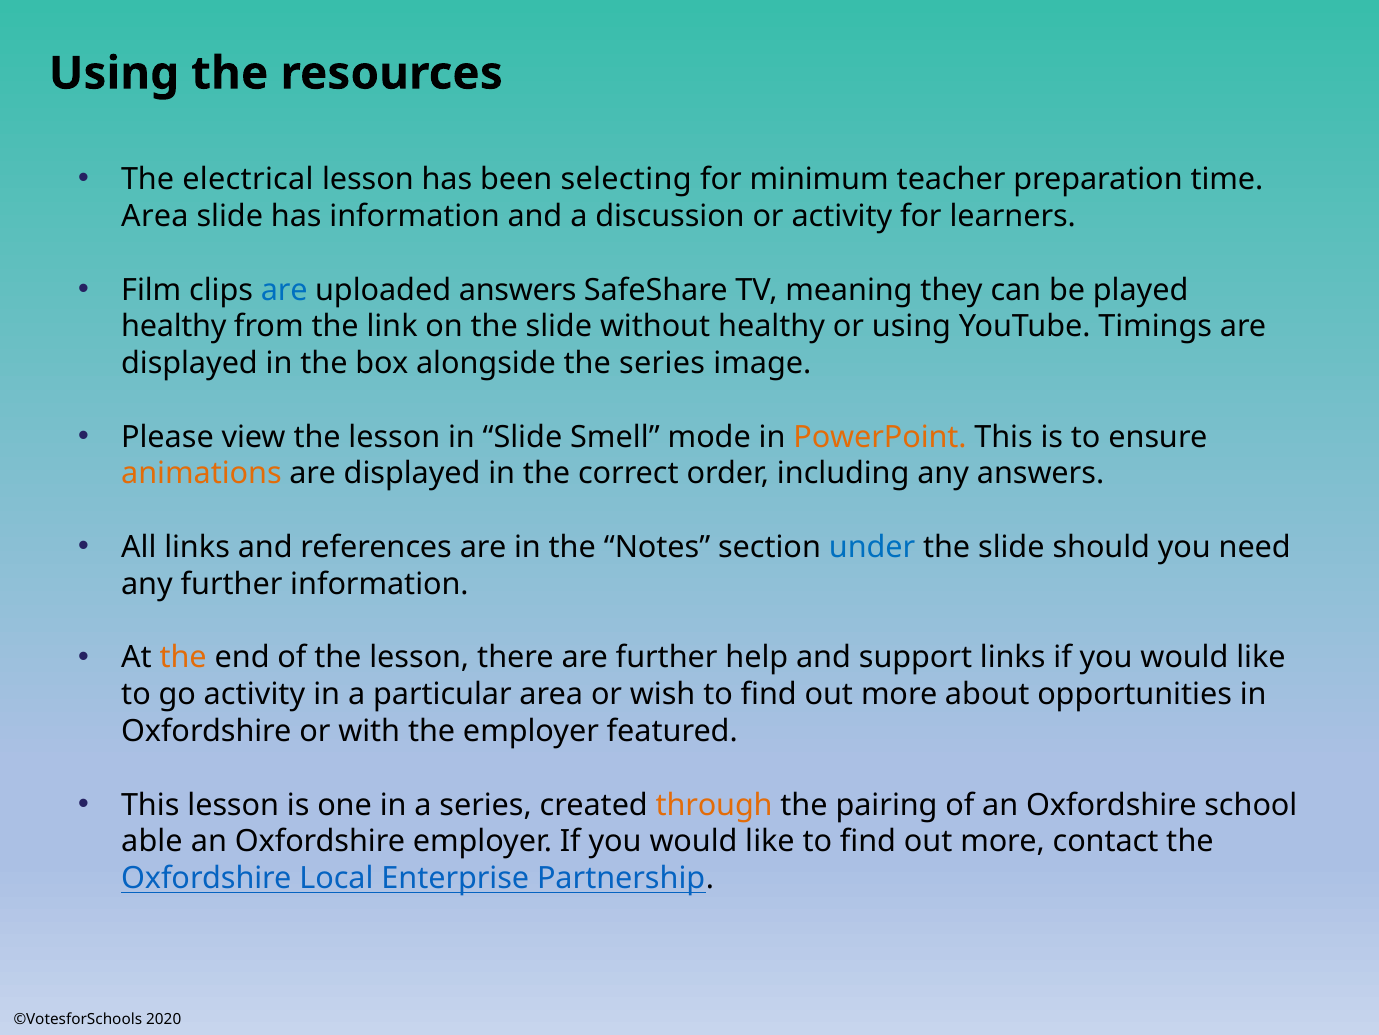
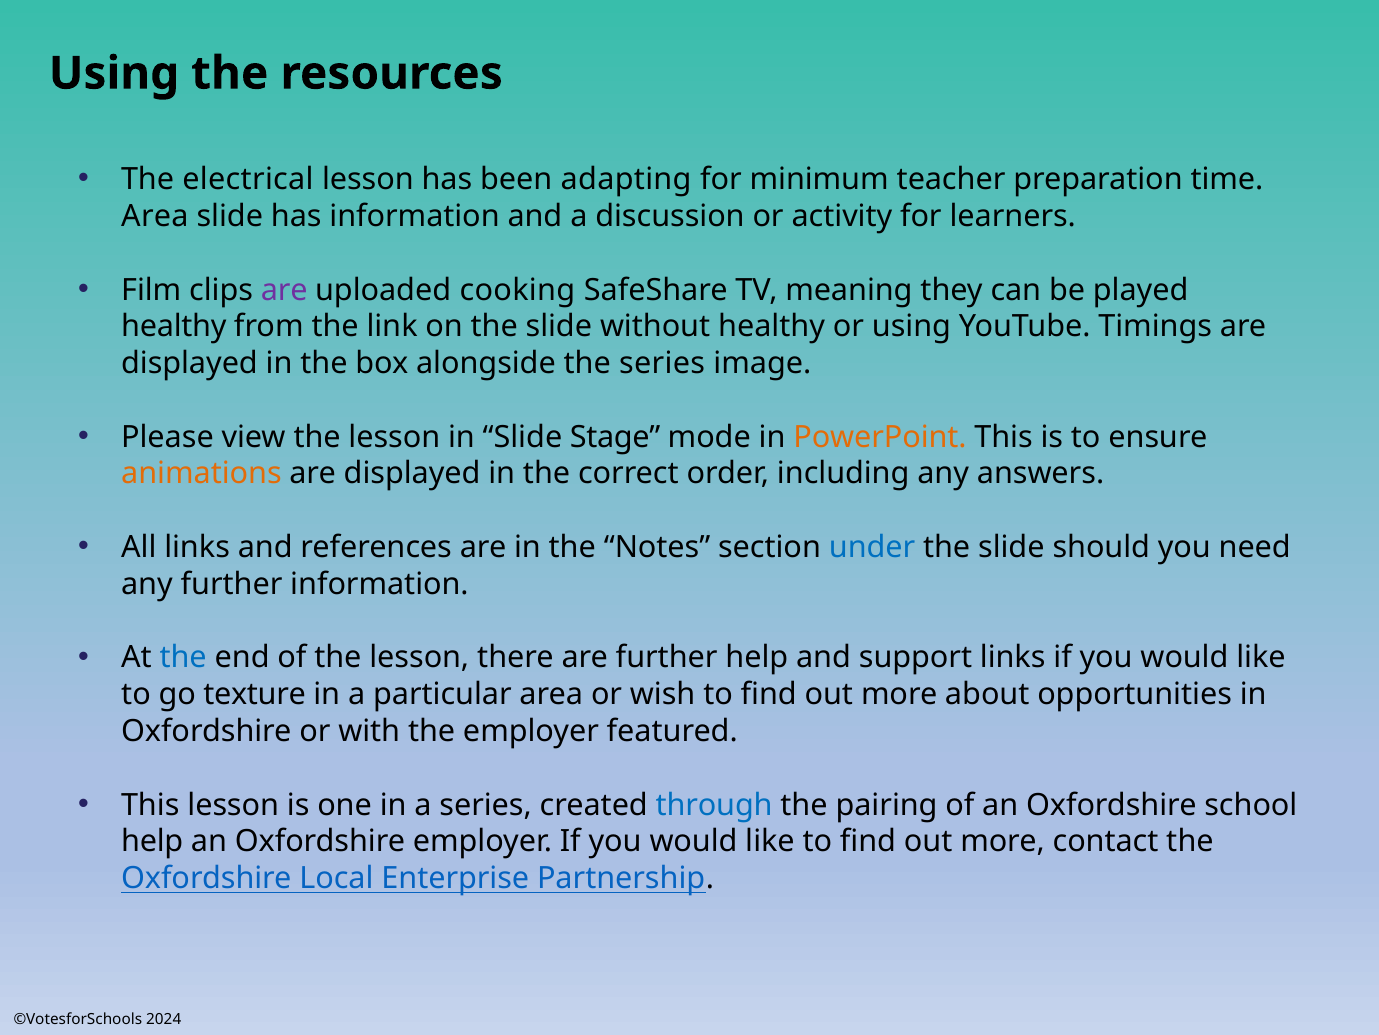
selecting: selecting -> adapting (626, 179)
are colour: blue -> purple (284, 290)
uploaded answers: answers -> cooking (517, 290)
Smell: Smell -> Stage (615, 437)
the colour: orange -> blue (183, 657)
go activity: activity -> texture (255, 694)
through colour: orange -> blue (714, 804)
able: able -> help (152, 841)
2020: 2020 -> 2024 (164, 1018)
